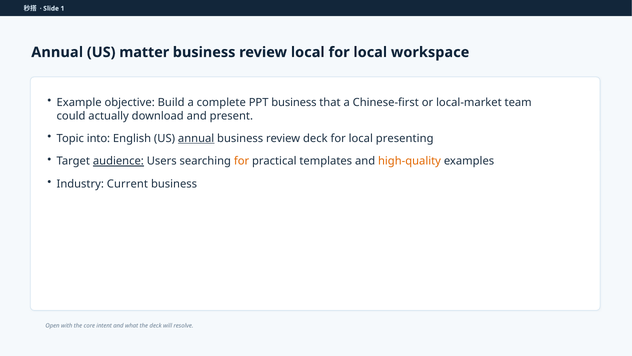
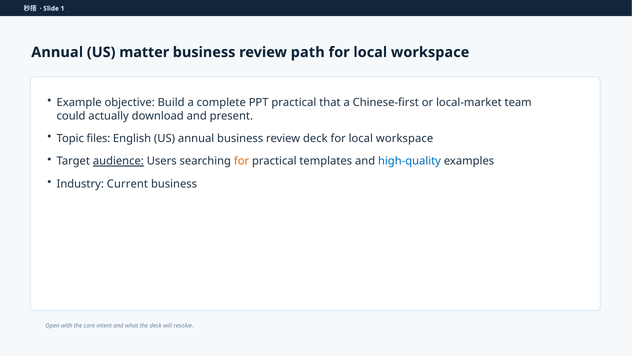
review local: local -> path (308, 52)
PPT business: business -> practical (294, 102)
into: into -> files (98, 138)
annual underline: present -> none (196, 138)
deck for local presenting: presenting -> workspace (405, 138)
high-quality colour: orange -> blue (409, 161)
